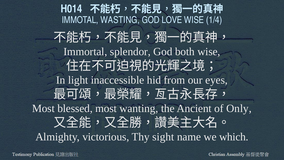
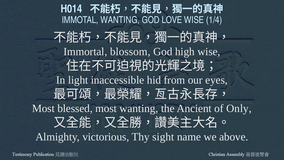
IMMOTAL WASTING: WASTING -> WANTING (120, 20)
splendor: splendor -> blossom (130, 51)
both: both -> high (185, 51)
which: which -> above (234, 137)
